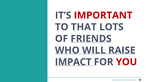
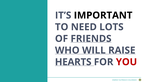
IMPORTANT colour: red -> black (103, 15)
THAT: THAT -> NEED (84, 27)
IMPACT: IMPACT -> HEARTS (73, 62)
